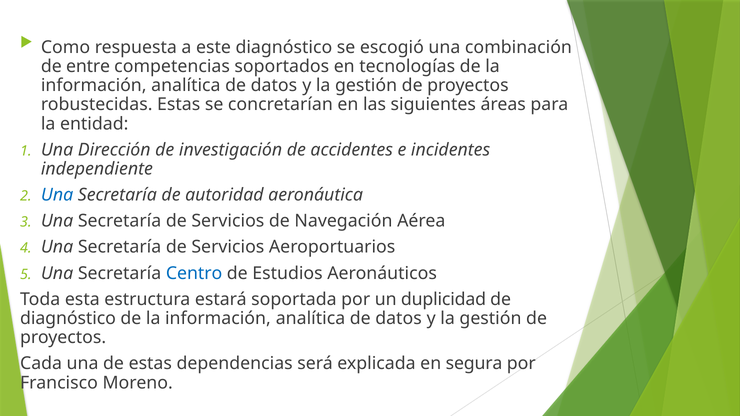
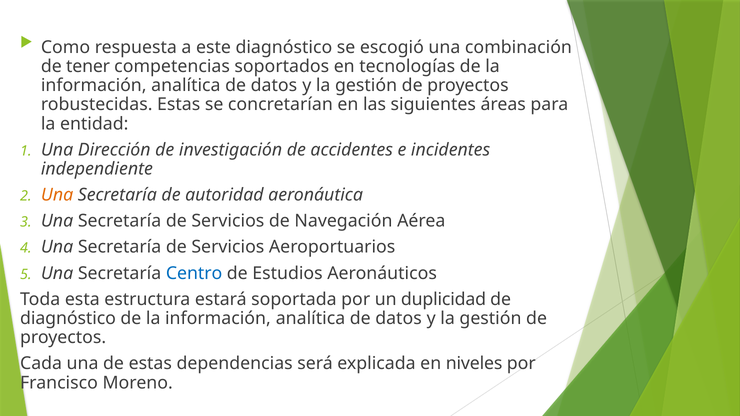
entre: entre -> tener (88, 66)
Una colour: blue -> orange (57, 195)
segura: segura -> niveles (474, 364)
